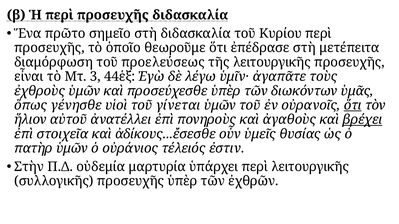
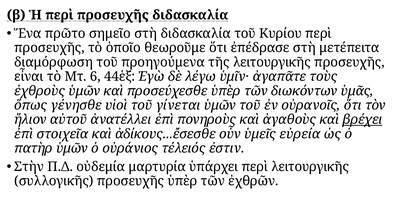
προελεύσεως: προελεύσεως -> προηγούμενα (163, 62)
3: 3 -> 6 (95, 77)
ὅτι underline: present -> none (353, 105)
θυσίας: θυσίας -> εὐρεία (300, 134)
